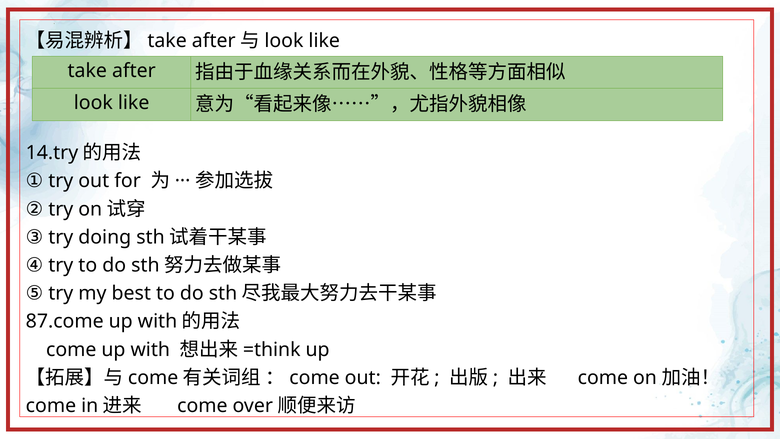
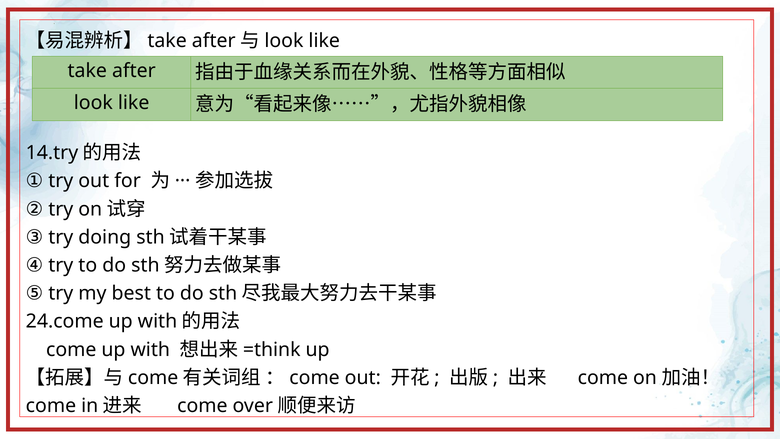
87.come: 87.come -> 24.come (65, 321)
